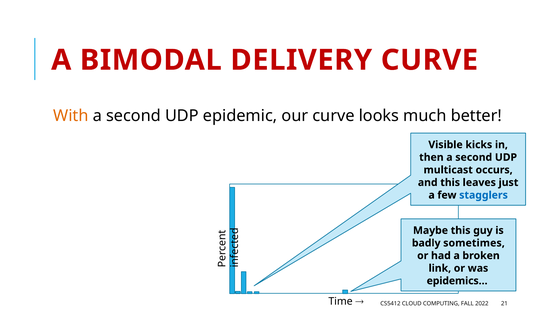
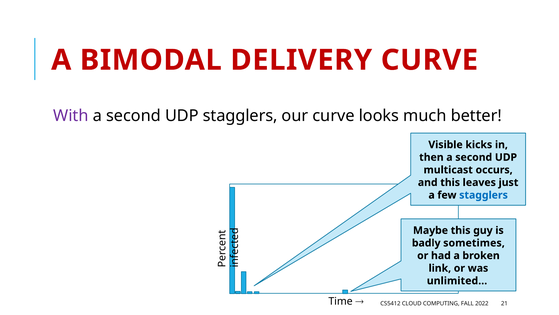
With colour: orange -> purple (71, 116)
UDP epidemic: epidemic -> stagglers (240, 116)
epidemics…: epidemics… -> unlimited… (457, 280)
